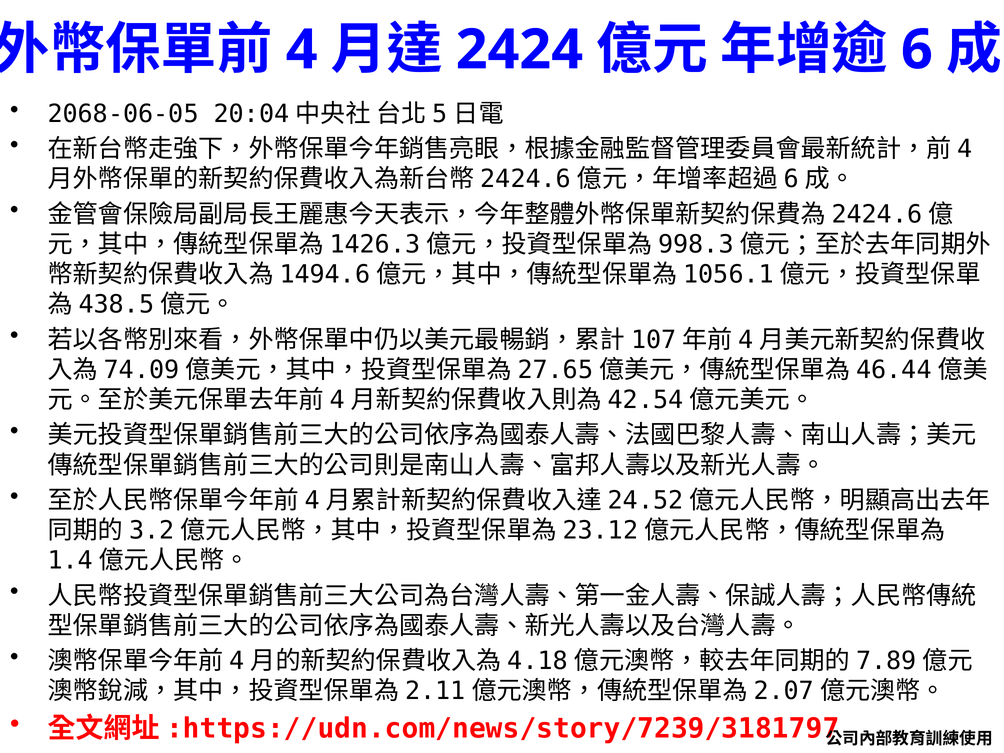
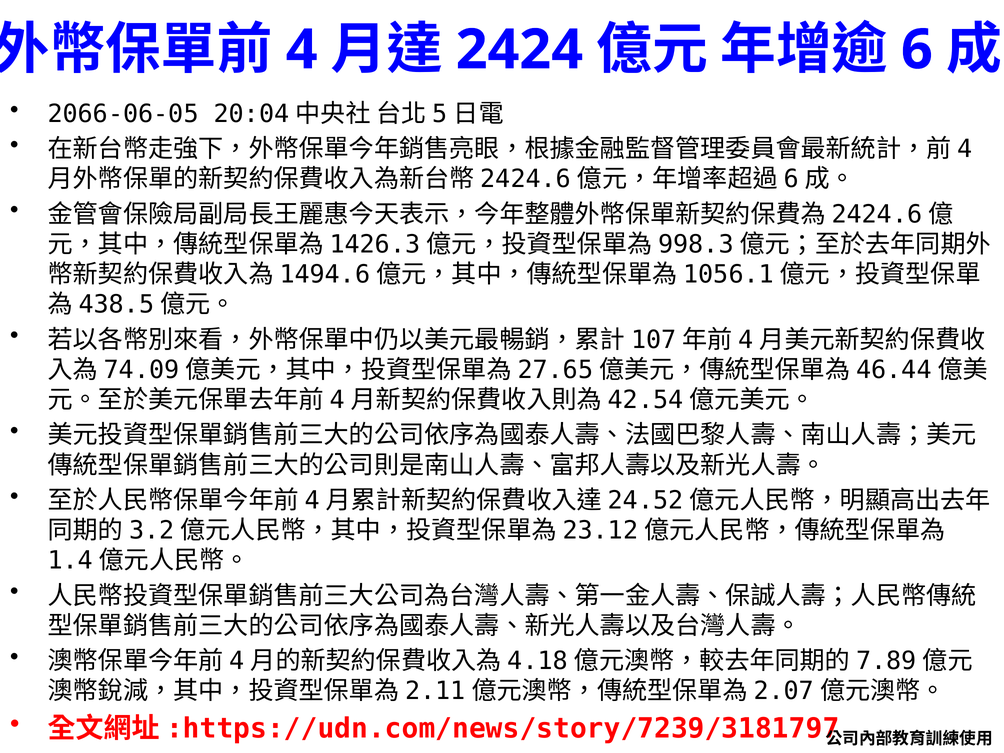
2068-06-05: 2068-06-05 -> 2066-06-05 (123, 114)
